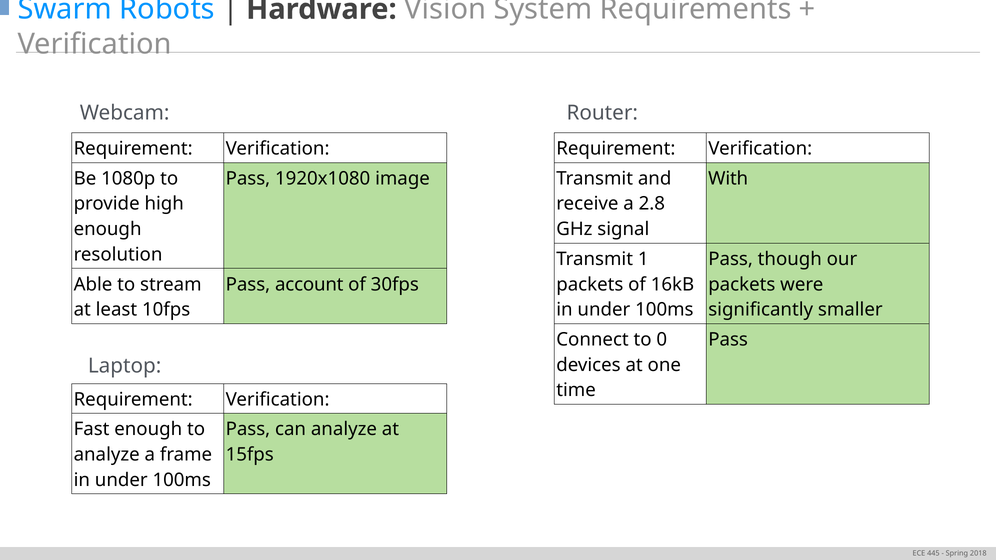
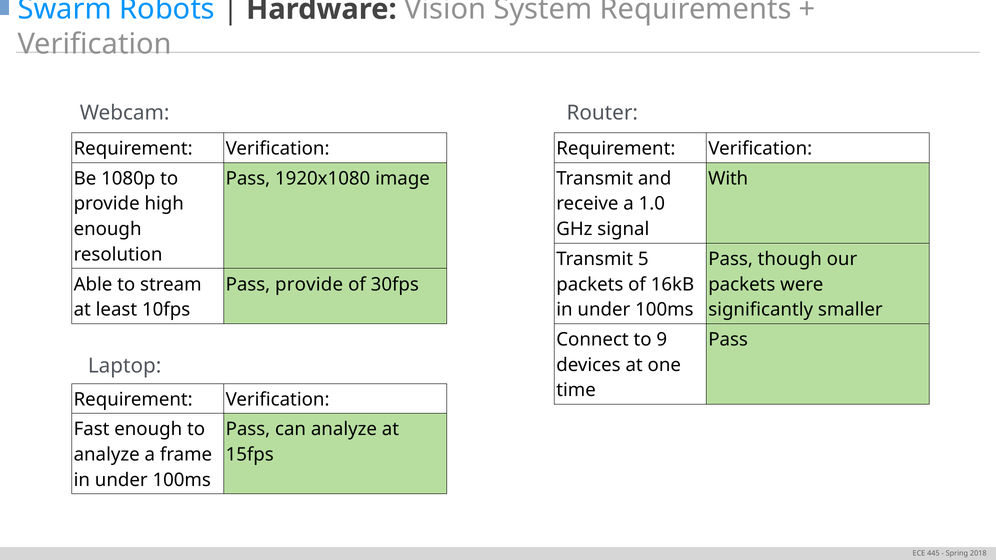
2.8: 2.8 -> 1.0 (652, 204)
1: 1 -> 5 (643, 259)
Pass account: account -> provide (309, 284)
0: 0 -> 9 (662, 340)
